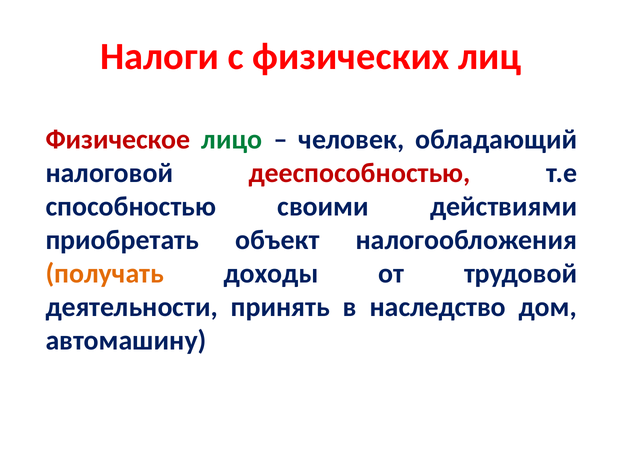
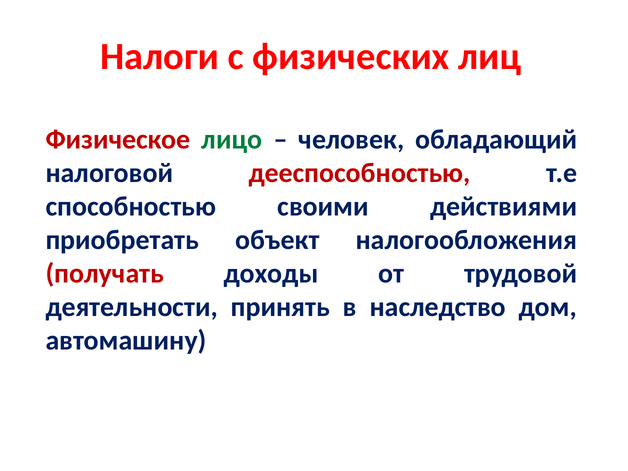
получать colour: orange -> red (105, 274)
